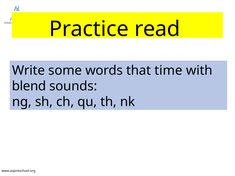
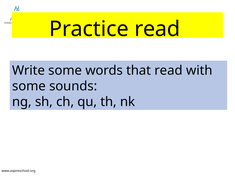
that time: time -> read (169, 71)
blend: blend -> some (29, 86)
